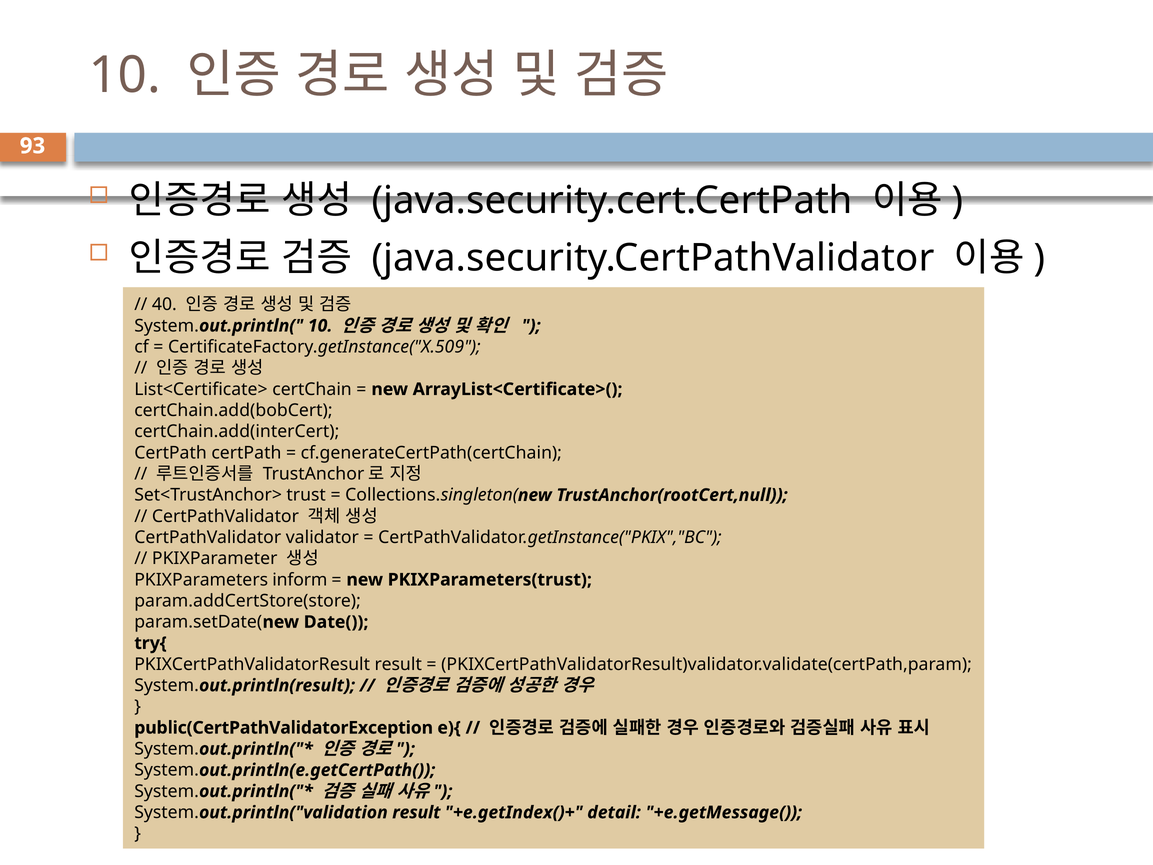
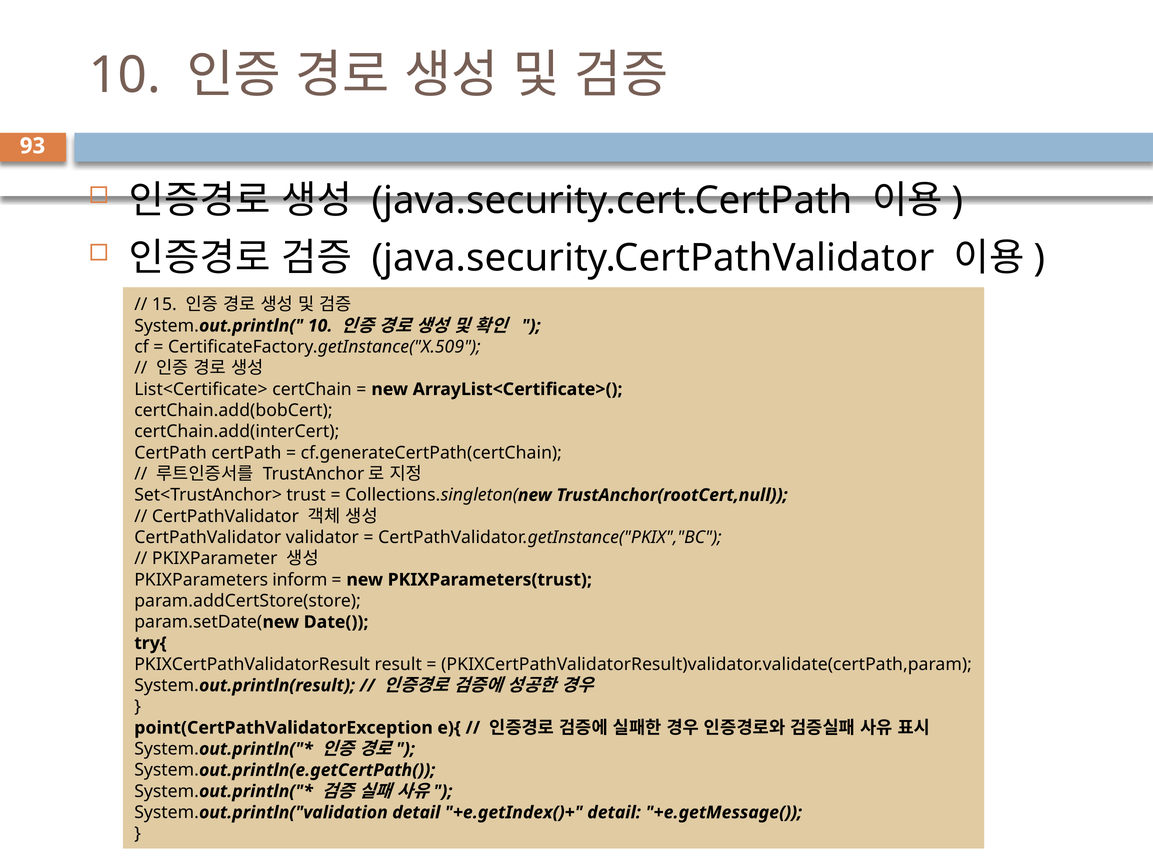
40: 40 -> 15 (164, 305)
public(CertPathValidatorException: public(CertPathValidatorException -> point(CertPathValidatorException (284, 728)
System.out.println("validation result: result -> detail (416, 812)
